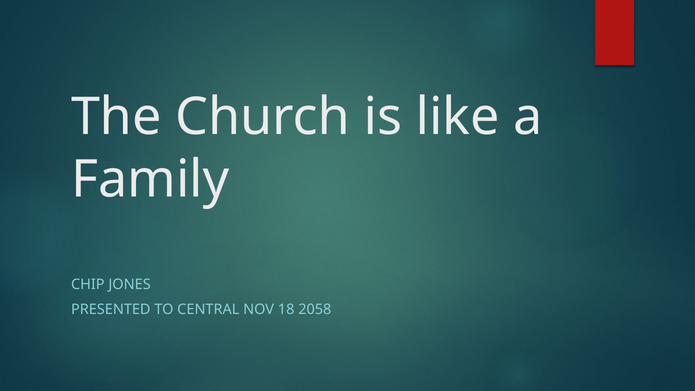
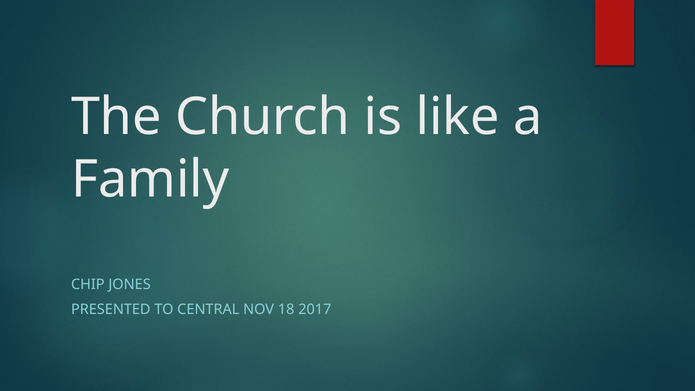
2058: 2058 -> 2017 (315, 309)
